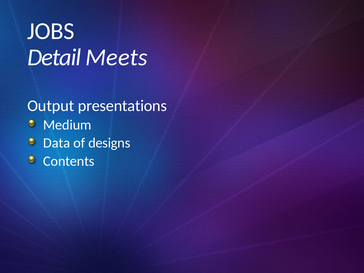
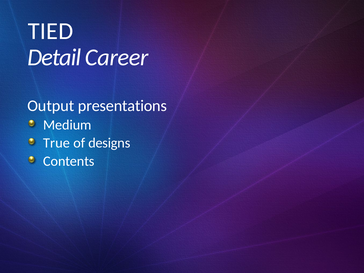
JOBS: JOBS -> TIED (50, 31)
Meets: Meets -> Career (117, 57)
Data: Data -> True (57, 143)
